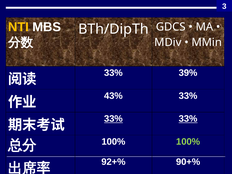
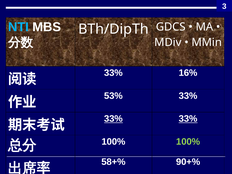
NTI colour: yellow -> light blue (18, 27)
39%: 39% -> 16% (188, 73)
43%: 43% -> 53% (113, 96)
92+%: 92+% -> 58+% (113, 162)
